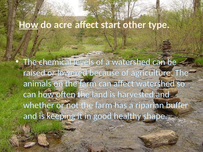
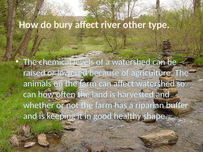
How underline: present -> none (29, 25)
acre: acre -> bury (63, 25)
start: start -> river (111, 25)
